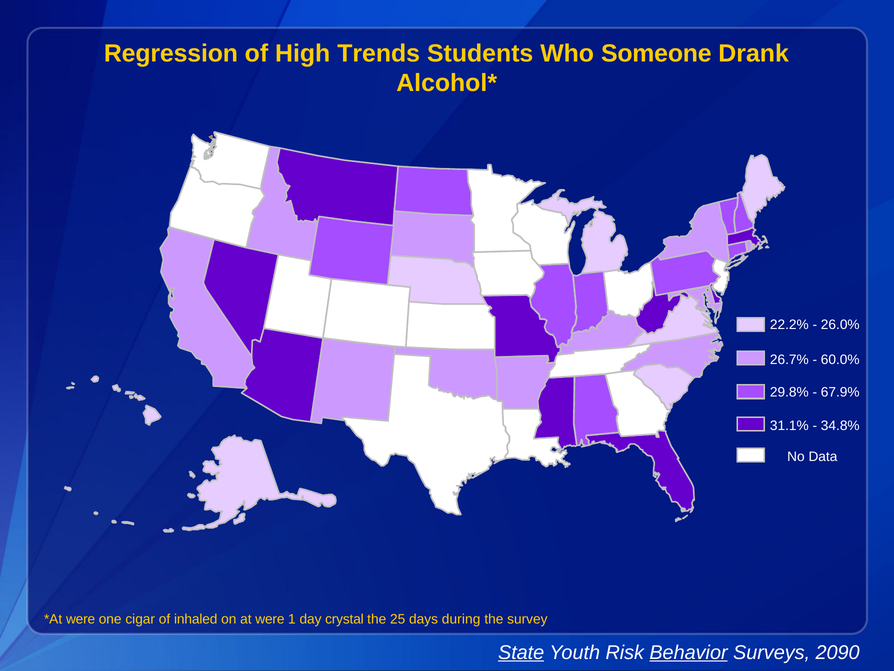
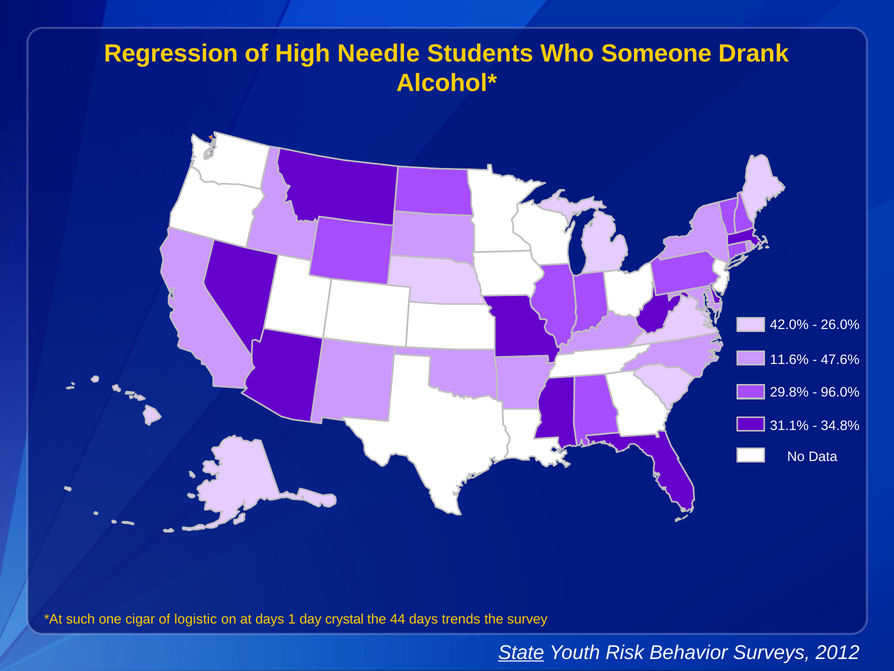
Trends: Trends -> Needle (379, 53)
22.2%: 22.2% -> 42.0% (789, 325)
26.7%: 26.7% -> 11.6% (789, 359)
60.0%: 60.0% -> 47.6% (840, 359)
67.9%: 67.9% -> 96.0% (840, 392)
were: were -> such (81, 619)
inhaled: inhaled -> logistic (196, 619)
at were: were -> days (270, 619)
25: 25 -> 44 (398, 619)
during: during -> trends (461, 619)
Behavior underline: present -> none (689, 652)
2090: 2090 -> 2012 (838, 652)
